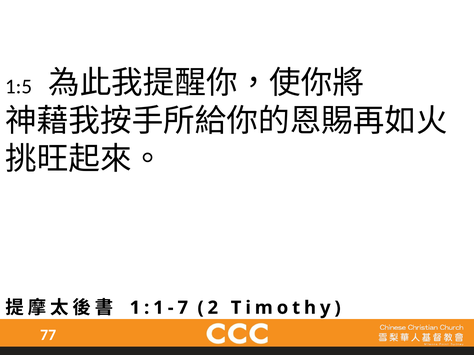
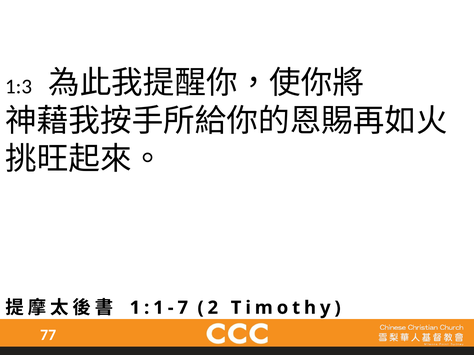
1:5: 1:5 -> 1:3 (19, 87)
